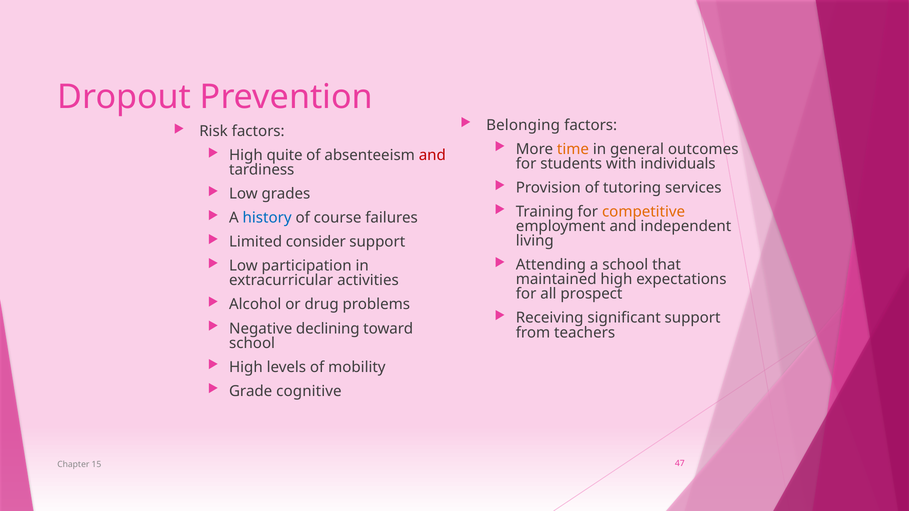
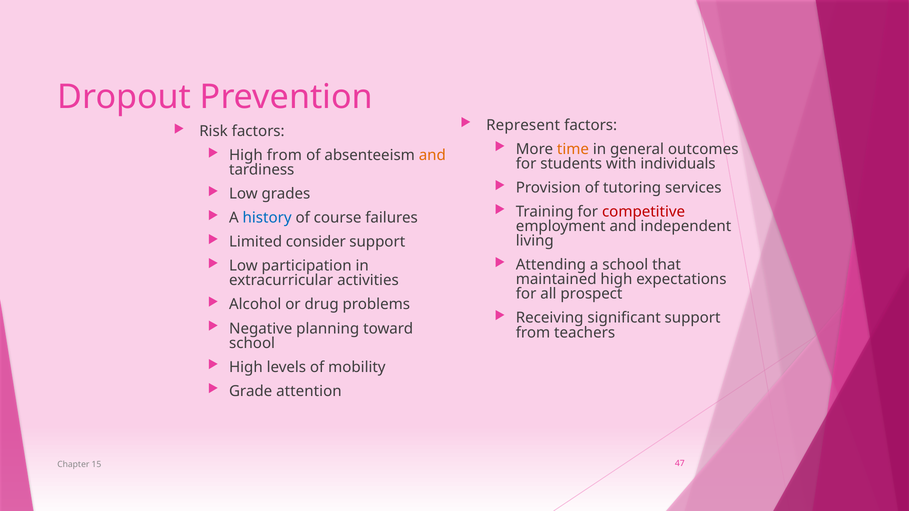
Belonging: Belonging -> Represent (523, 125)
High quite: quite -> from (284, 155)
and colour: red -> orange (432, 155)
competitive colour: orange -> red (644, 212)
declining: declining -> planning (328, 329)
cognitive: cognitive -> attention (309, 391)
